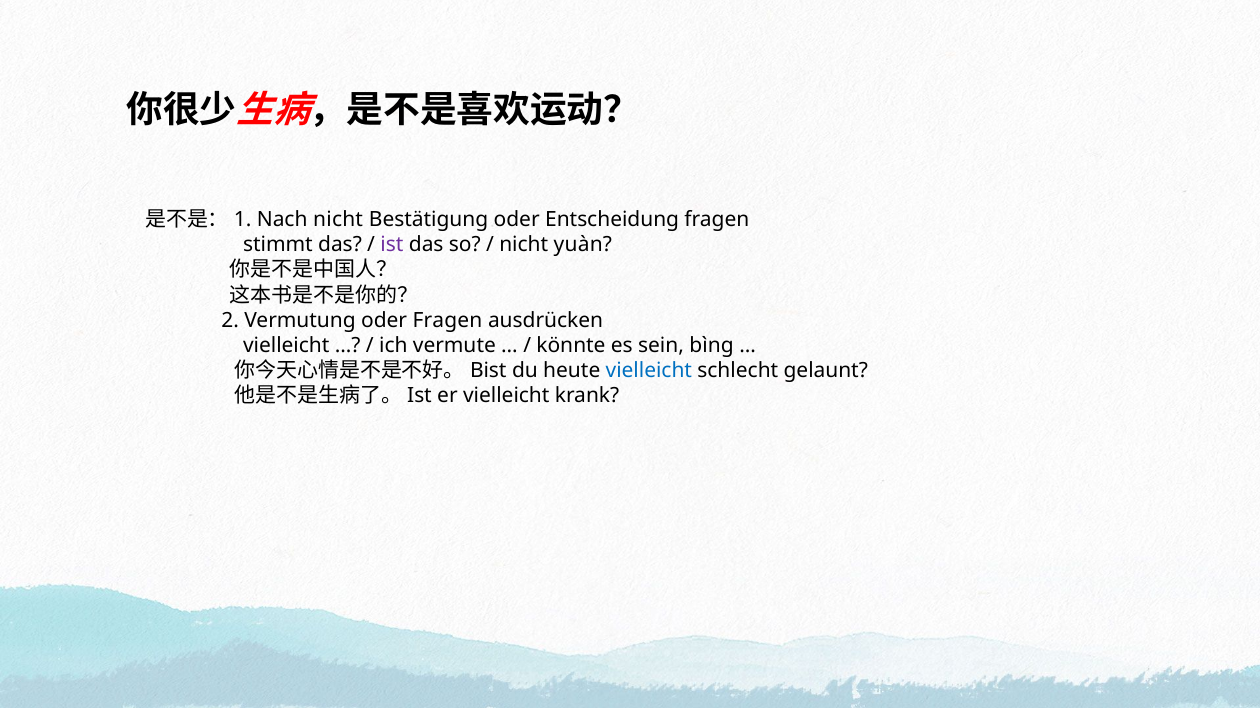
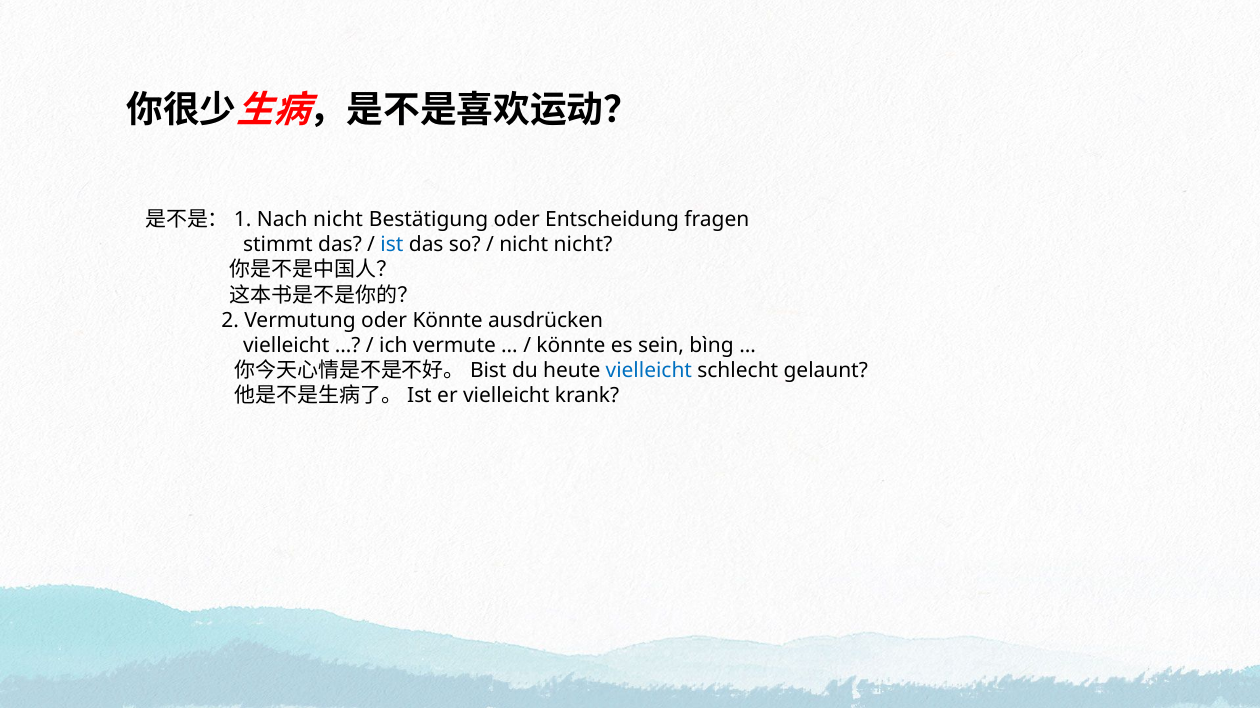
ist colour: purple -> blue (392, 245)
nicht yuàn: yuàn -> nicht (583, 245)
oder Fragen: Fragen -> Könnte (448, 321)
